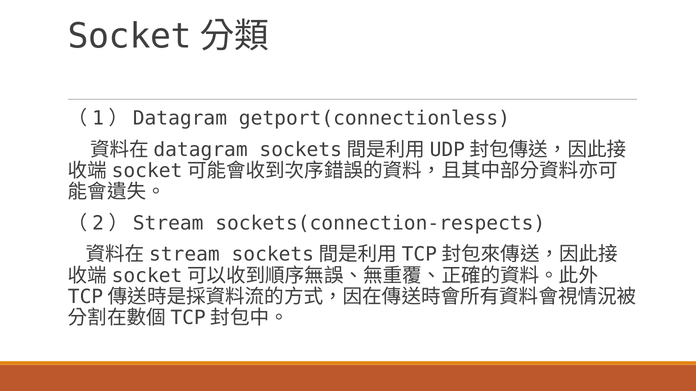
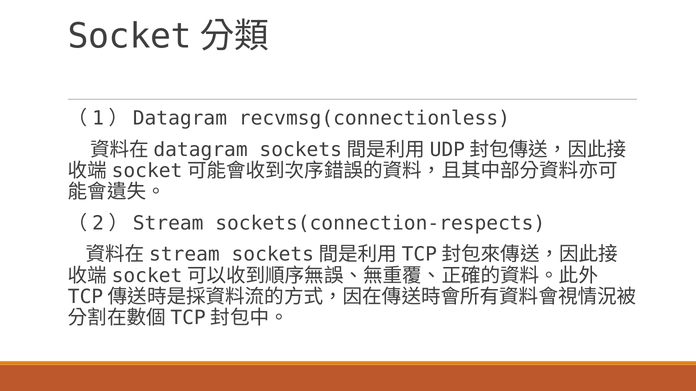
getport(connectionless: getport(connectionless -> recvmsg(connectionless (374, 118)
